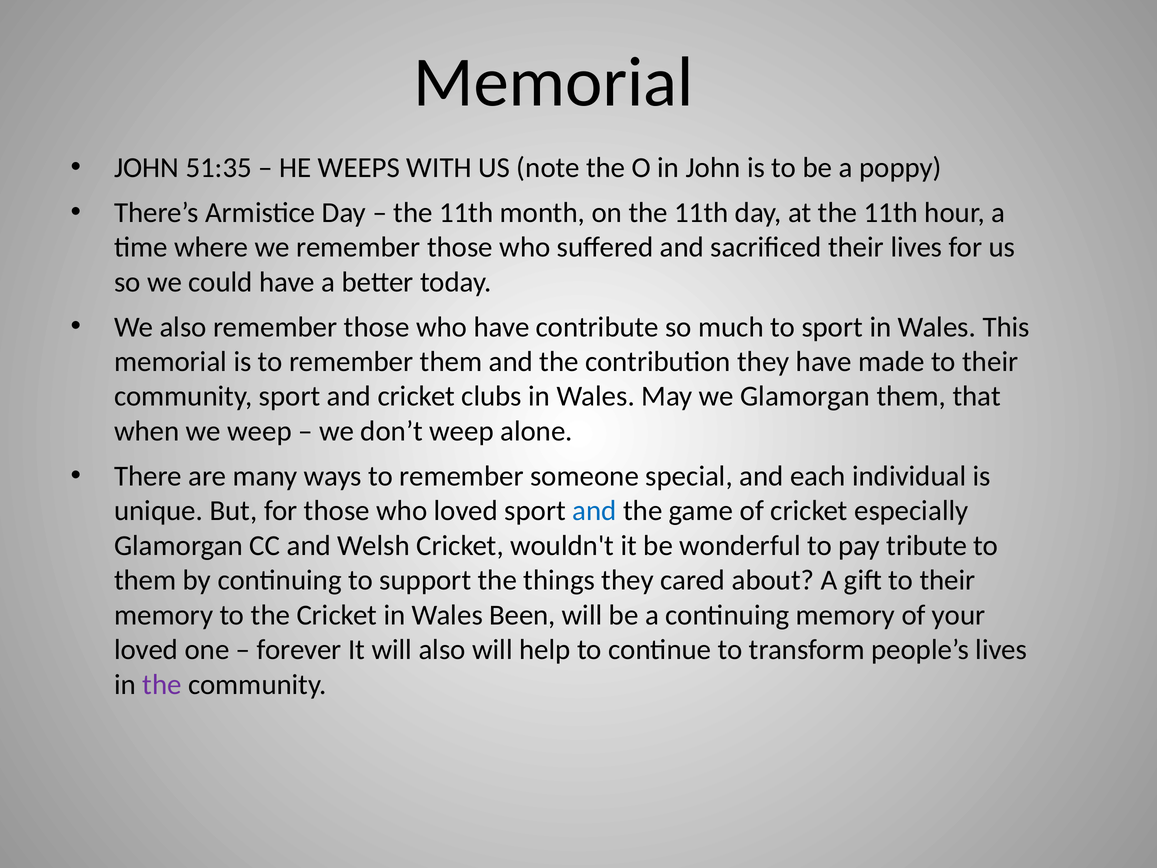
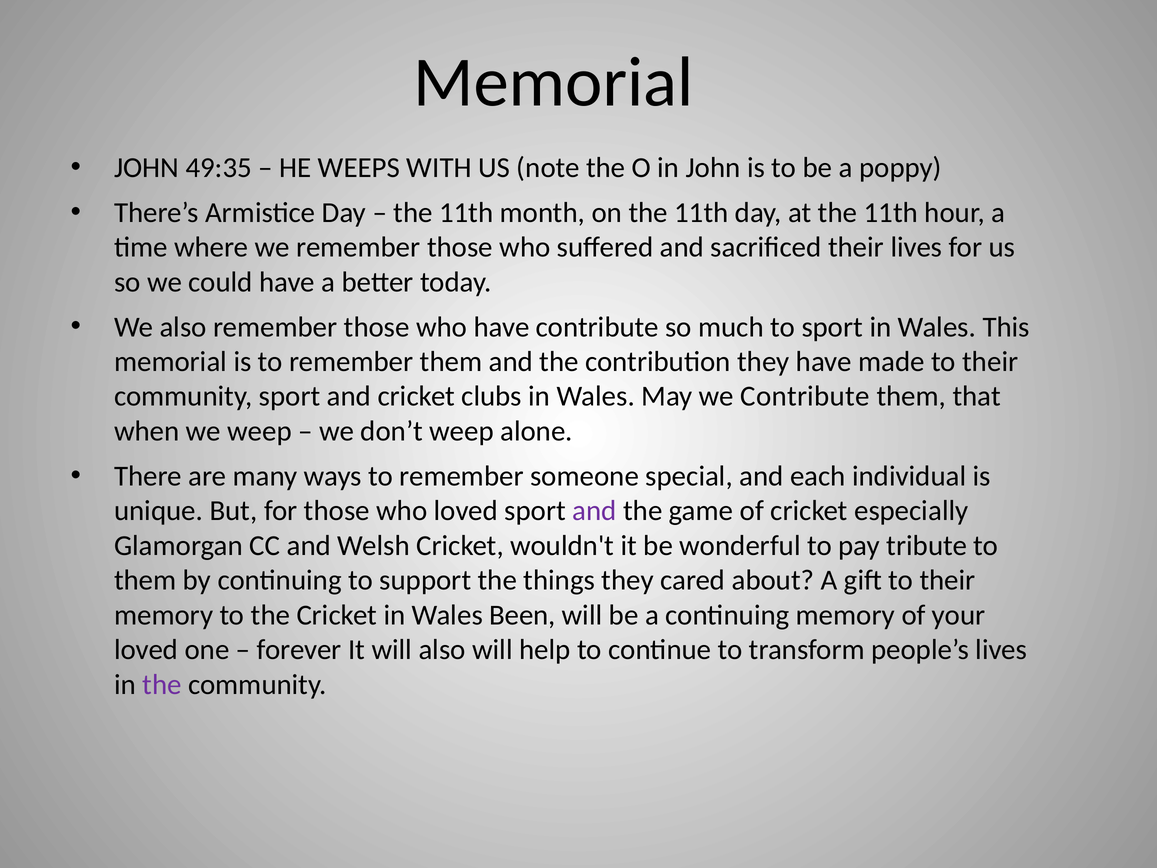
51:35: 51:35 -> 49:35 (219, 167)
we Glamorgan: Glamorgan -> Contribute (805, 396)
and colour: blue -> purple (594, 511)
